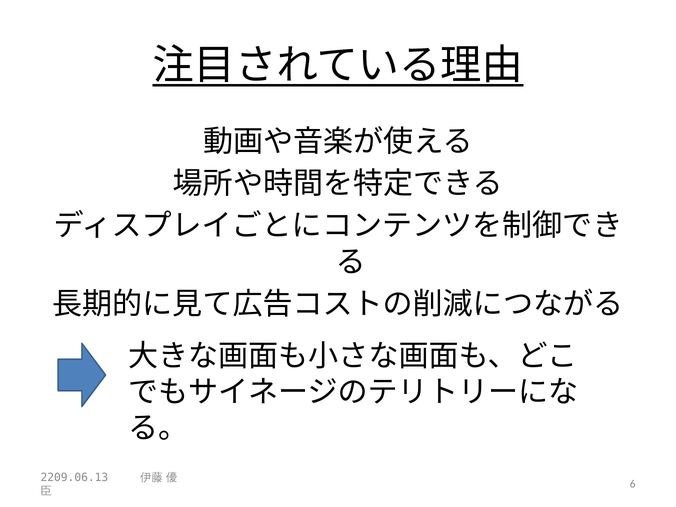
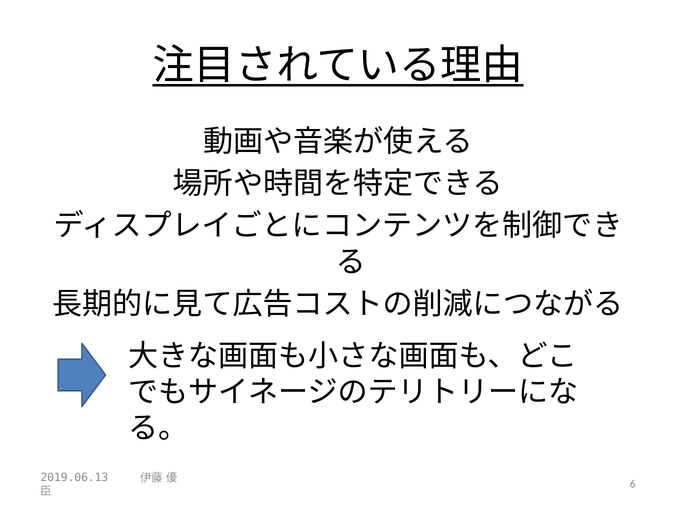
2209.06.13: 2209.06.13 -> 2019.06.13 (74, 477)
